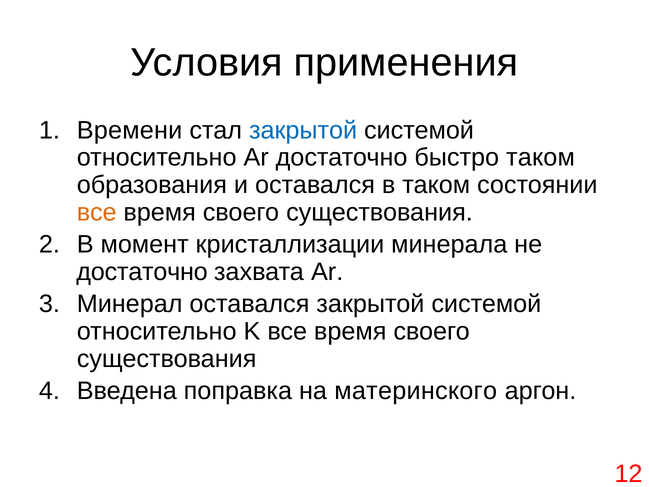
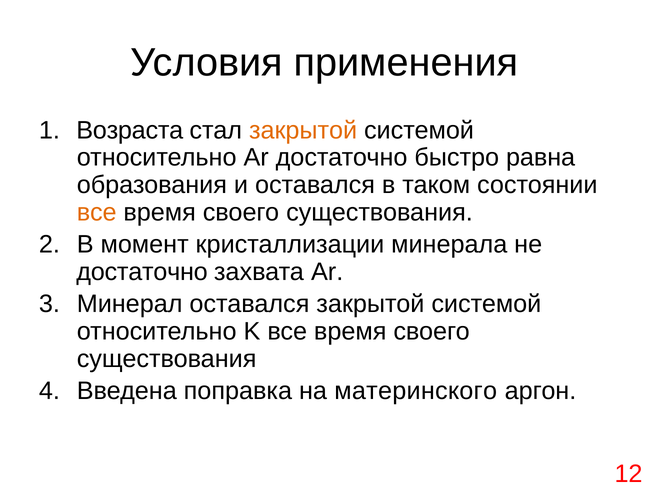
Времени: Времени -> Возраста (130, 130)
закрытой colour: blue -> orange (303, 130)
быстро таком: таком -> равна (541, 158)
